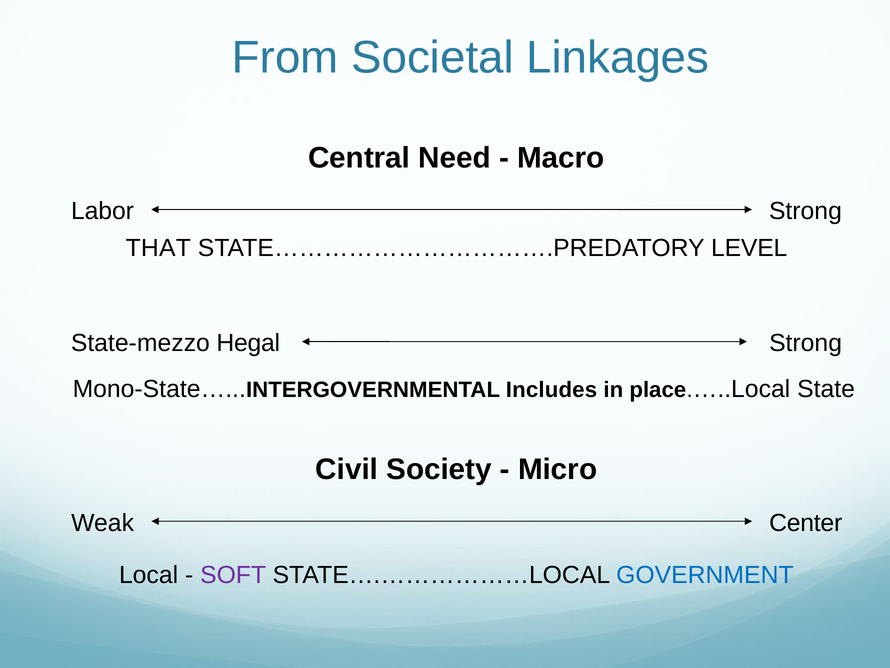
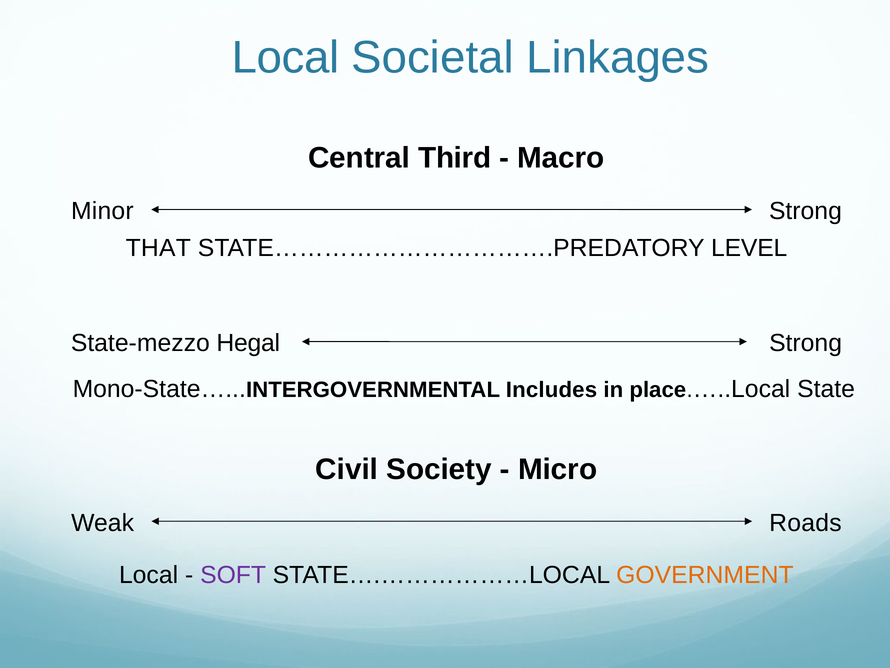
From: From -> Local (285, 58)
Need: Need -> Third (455, 158)
Labor: Labor -> Minor (102, 211)
Center: Center -> Roads (805, 523)
GOVERNMENT colour: blue -> orange (705, 574)
